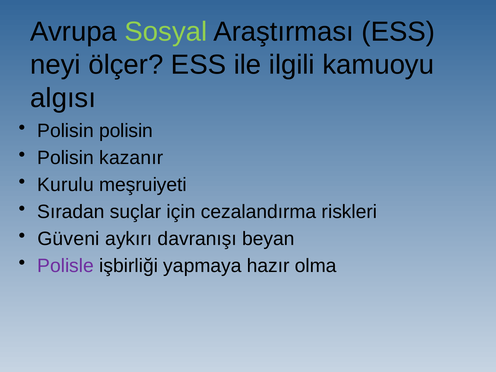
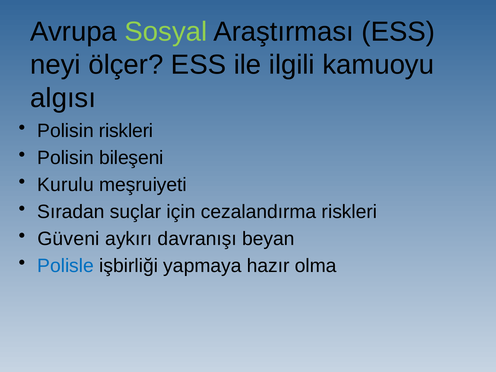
Polisin polisin: polisin -> riskleri (126, 131)
kazanır: kazanır -> bileşeni (131, 158)
Polisle colour: purple -> blue (66, 266)
